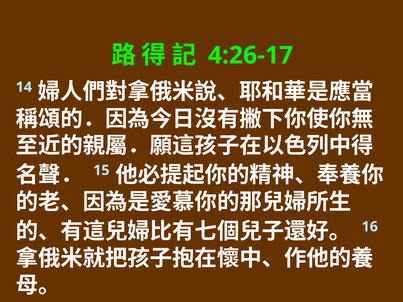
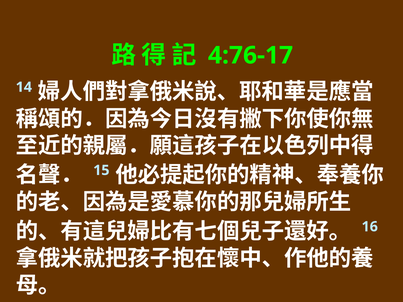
4:26-17: 4:26-17 -> 4:76-17 (251, 55)
